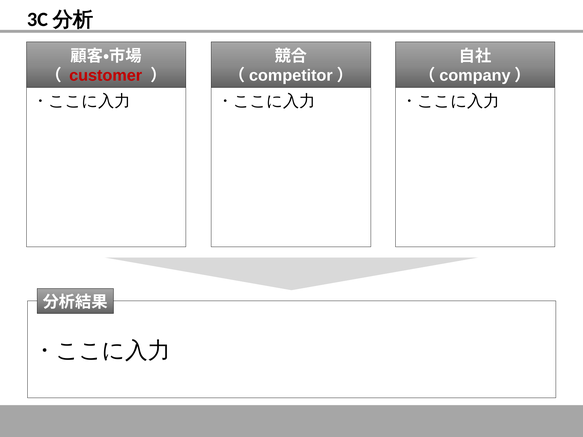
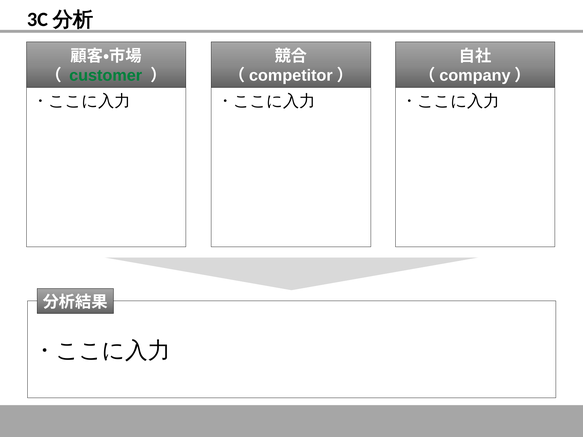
customer colour: red -> green (106, 76)
